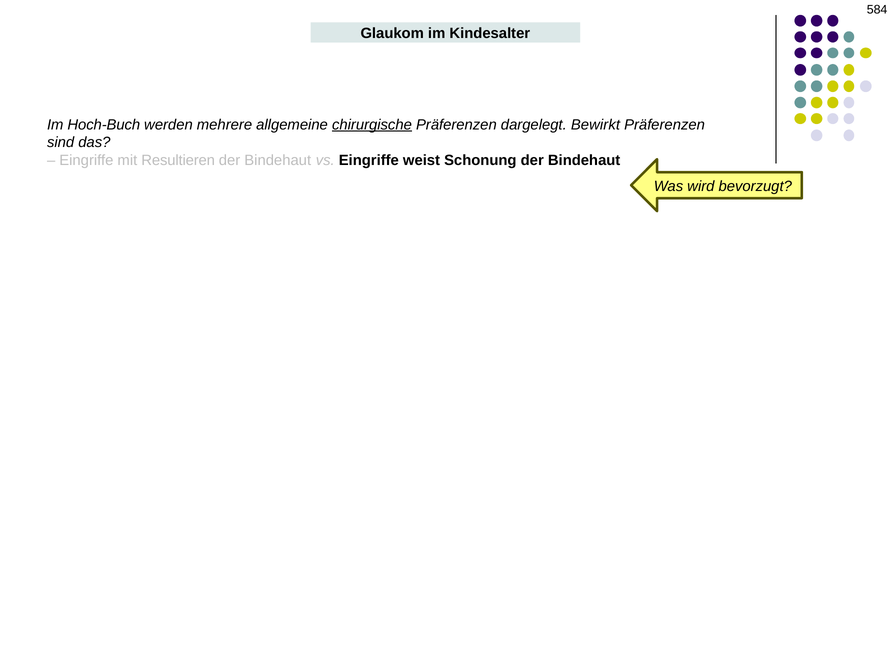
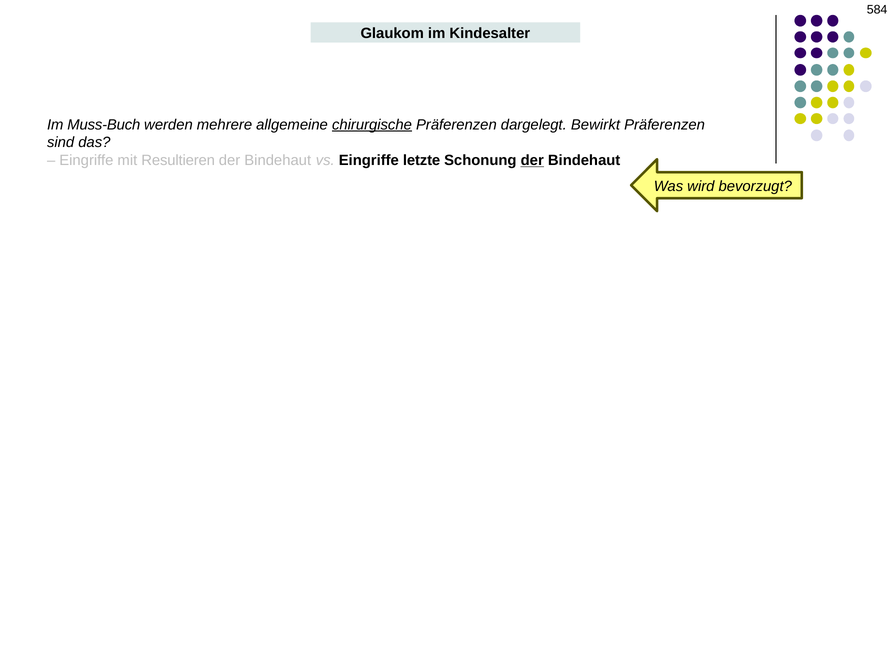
Hoch-Buch: Hoch-Buch -> Muss-Buch (104, 125)
weist: weist -> letzte (422, 160)
der underline: none -> present (532, 160)
